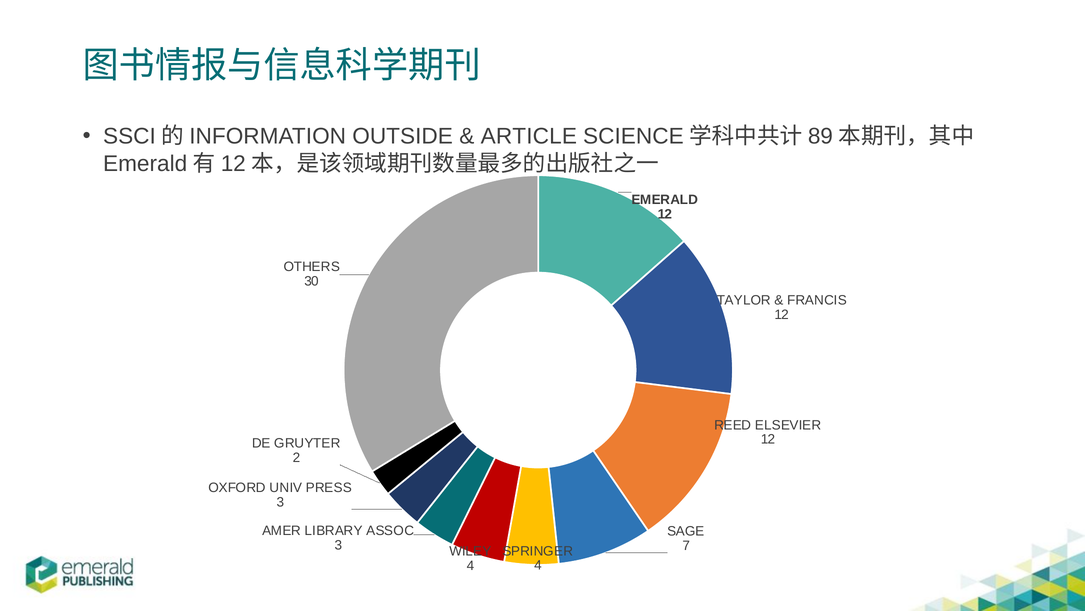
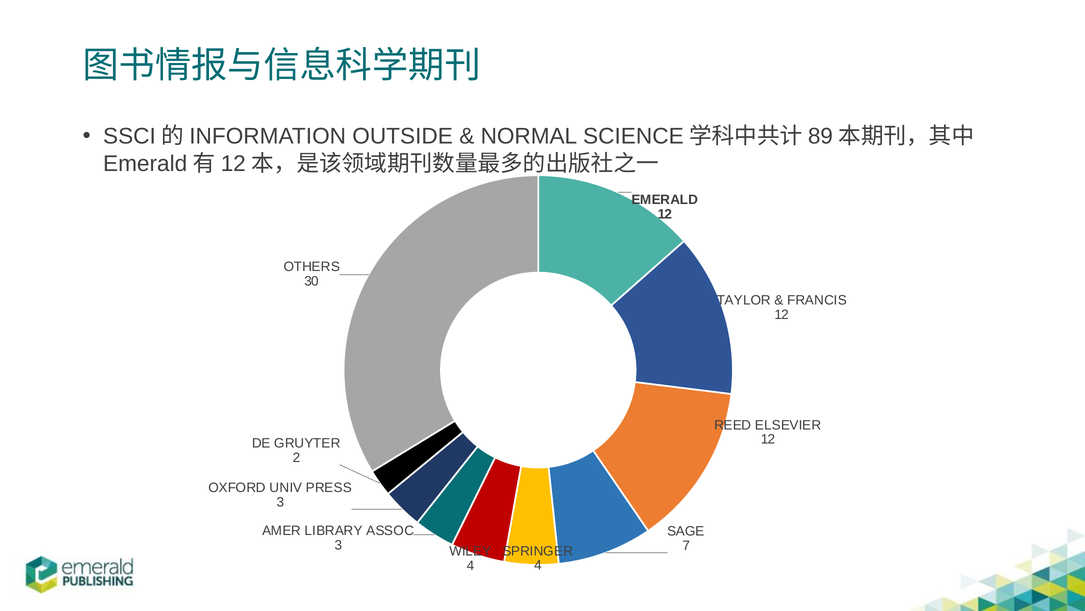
ARTICLE: ARTICLE -> NORMAL (529, 136)
